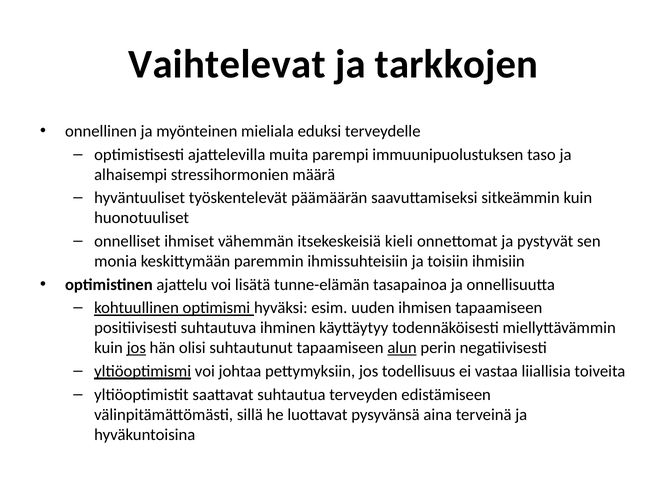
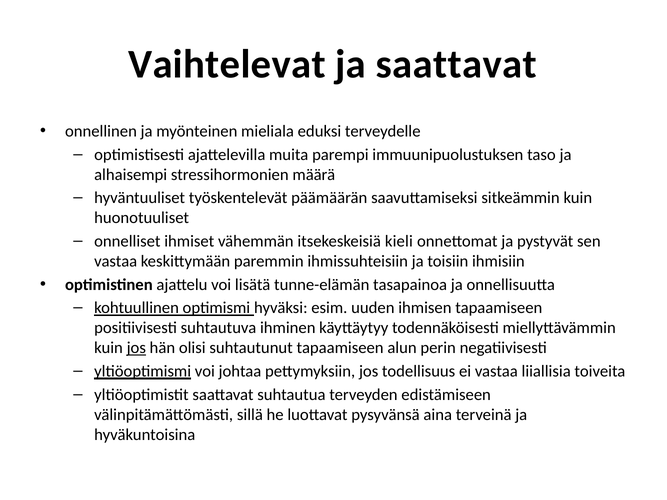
ja tarkkojen: tarkkojen -> saattavat (456, 65)
monia: monia -> vastaa (116, 261)
alun underline: present -> none (402, 348)
